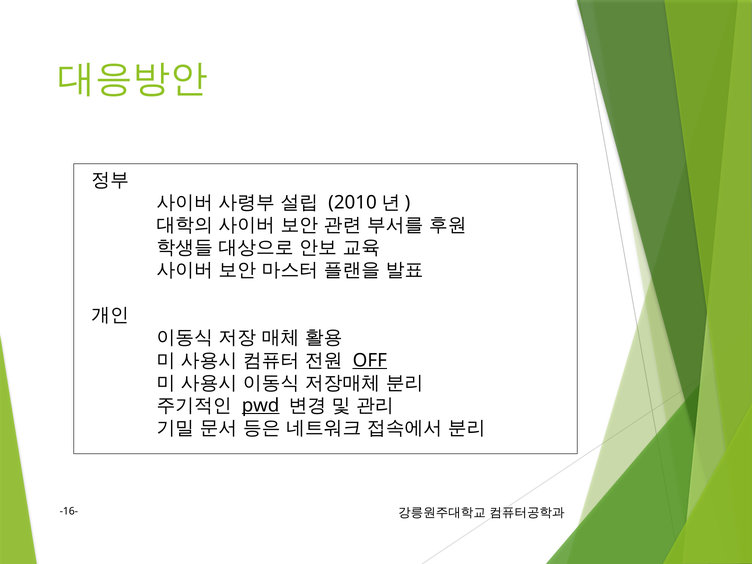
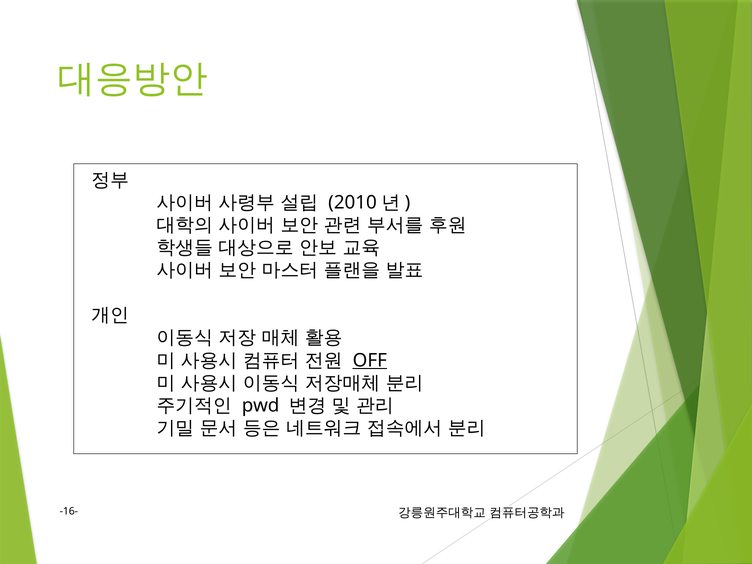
pwd underline: present -> none (261, 405)
